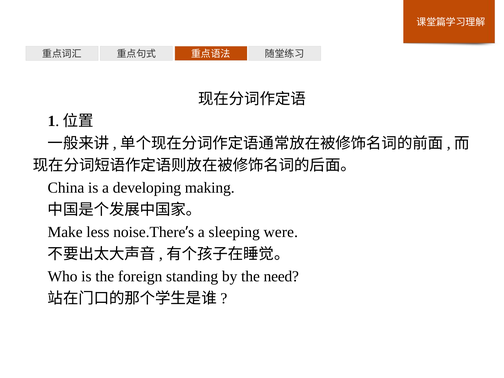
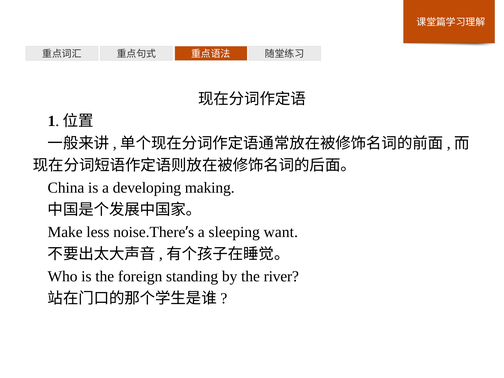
were: were -> want (281, 232)
need: need -> river (281, 276)
